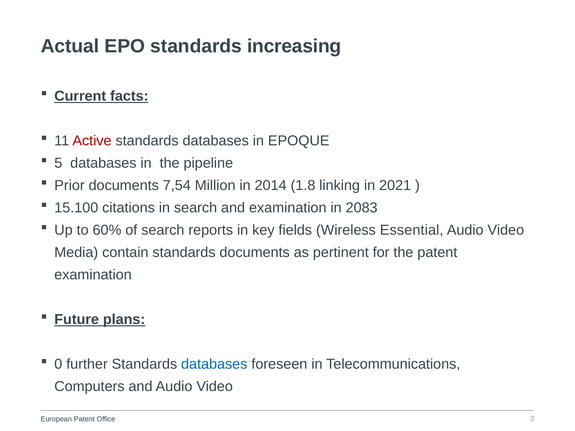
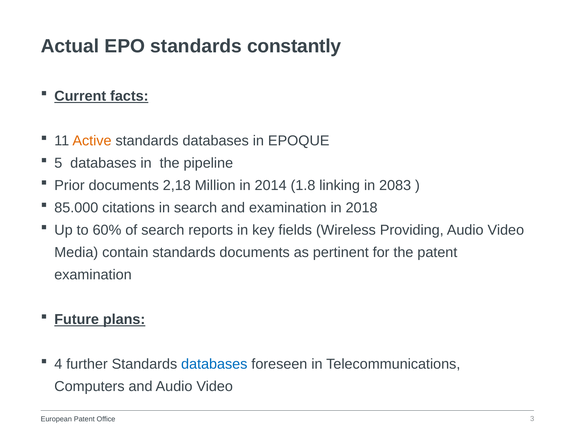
increasing: increasing -> constantly (294, 46)
Active colour: red -> orange (92, 141)
7,54: 7,54 -> 2,18 (177, 186)
2021: 2021 -> 2083 (395, 186)
15.100: 15.100 -> 85.000 (76, 208)
2083: 2083 -> 2018 (362, 208)
Essential: Essential -> Providing (412, 230)
0: 0 -> 4 (58, 364)
